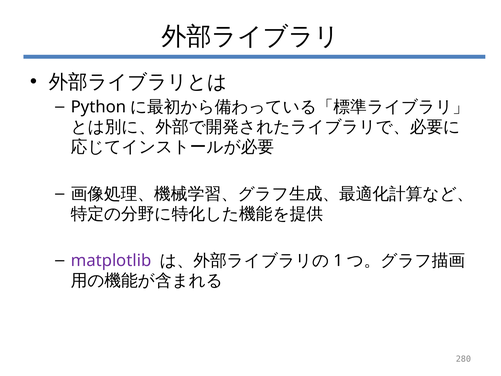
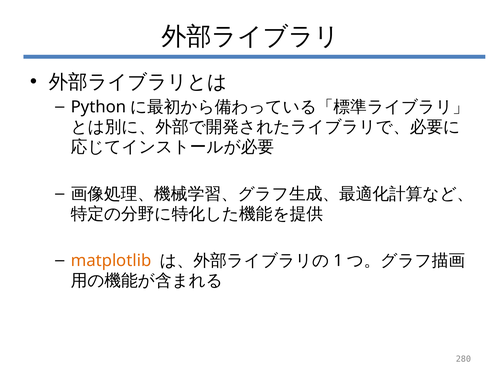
matplotlib colour: purple -> orange (111, 261)
